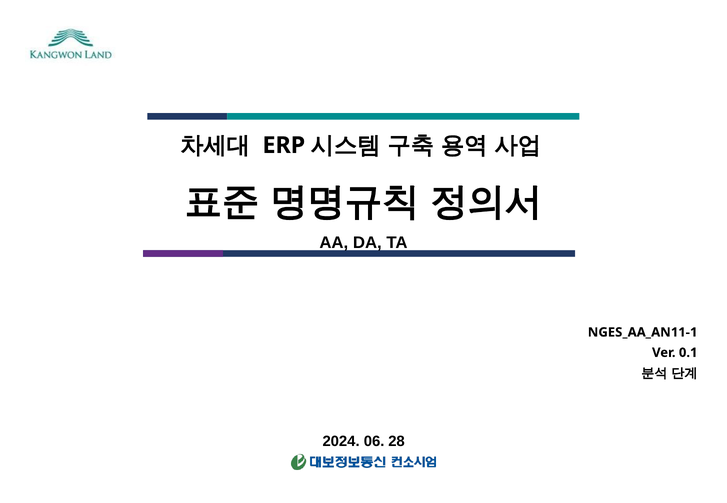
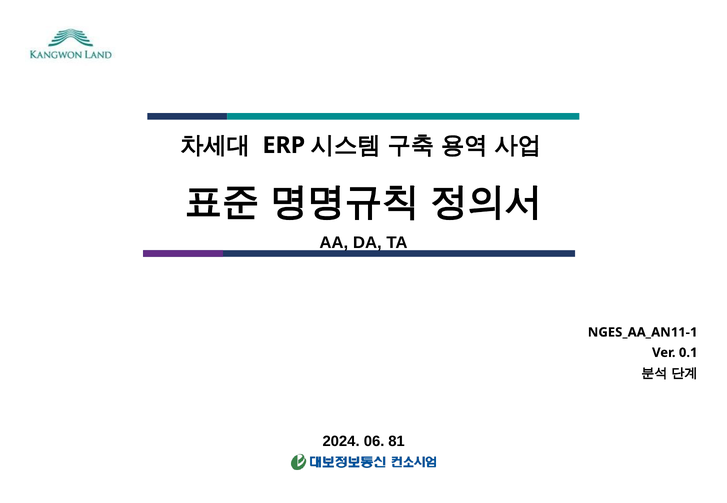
28: 28 -> 81 (396, 442)
